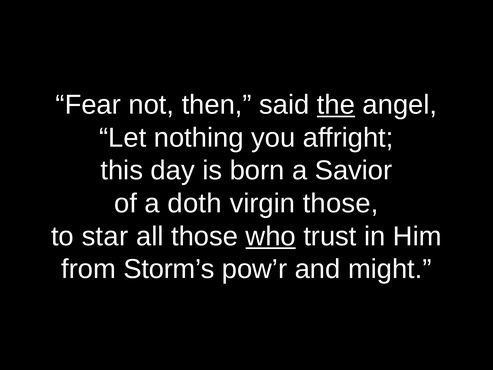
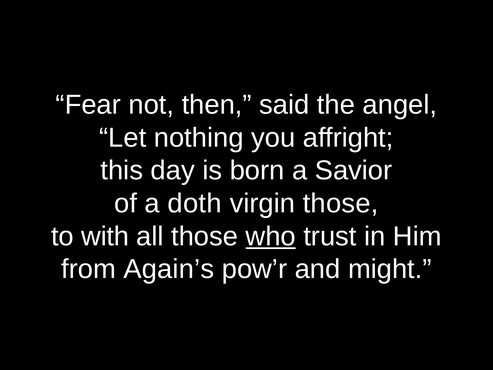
the underline: present -> none (336, 105)
star: star -> with (105, 236)
Storm’s: Storm’s -> Again’s (169, 269)
